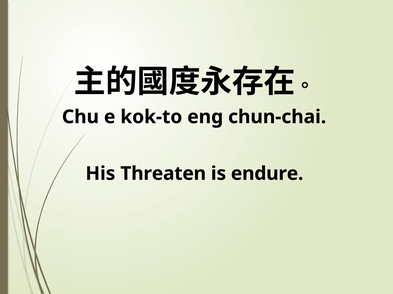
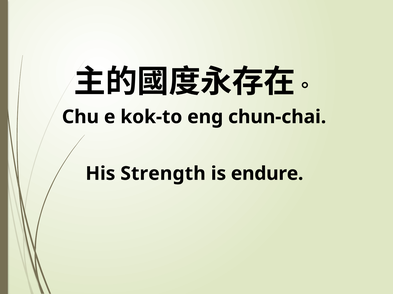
Threaten: Threaten -> Strength (163, 174)
